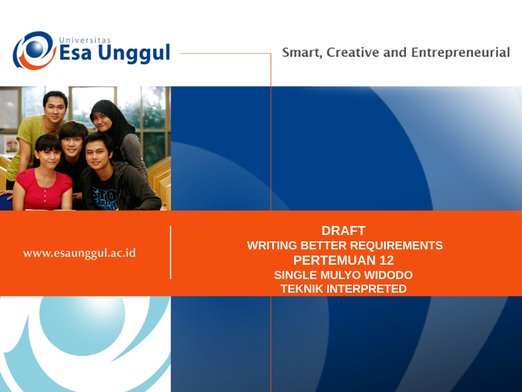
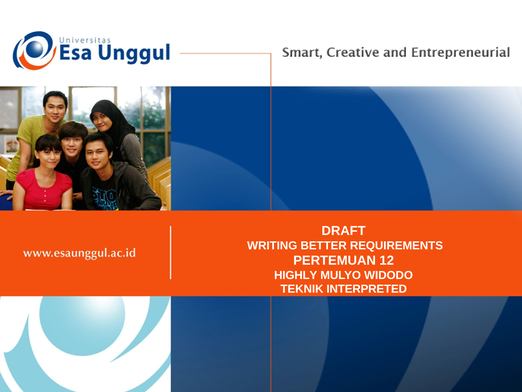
SINGLE: SINGLE -> HIGHLY (296, 275)
